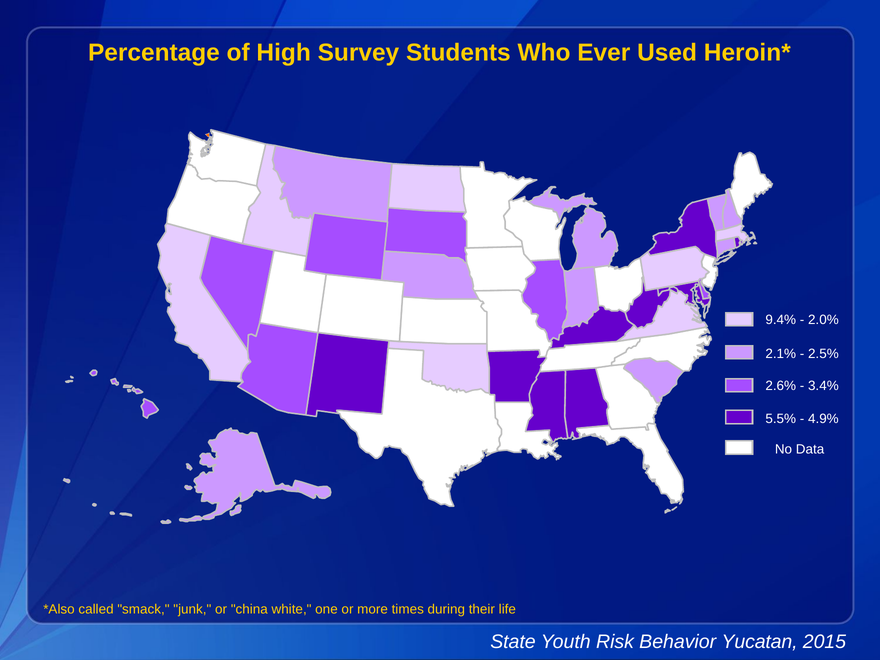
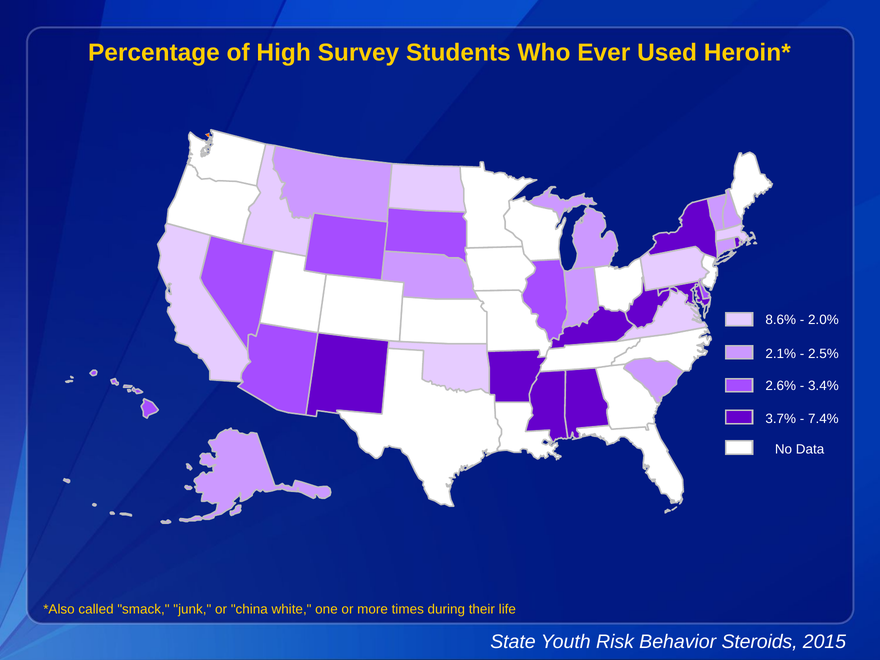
9.4%: 9.4% -> 8.6% (781, 320)
5.5%: 5.5% -> 3.7% (781, 419)
4.9%: 4.9% -> 7.4% (823, 419)
Yucatan: Yucatan -> Steroids (760, 642)
